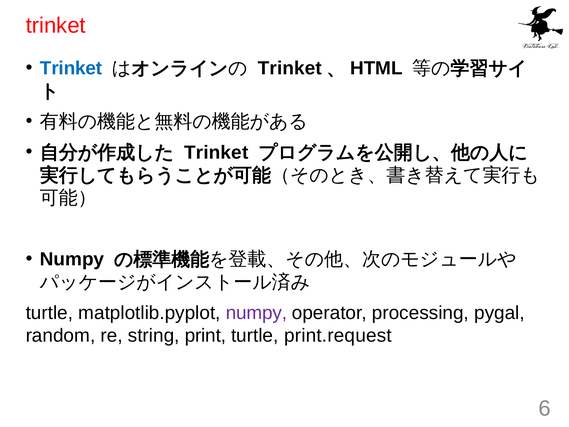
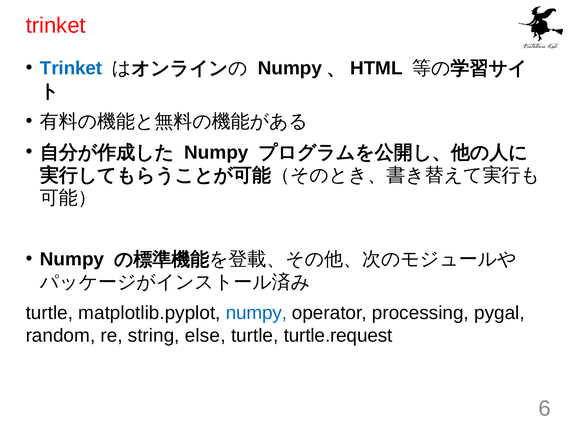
Trinket: Trinket -> Numpy (290, 68)
Trinket: Trinket -> Numpy (216, 152)
numpy colour: purple -> blue (256, 313)
print: print -> else (205, 335)
print.request: print.request -> turtle.request (338, 335)
